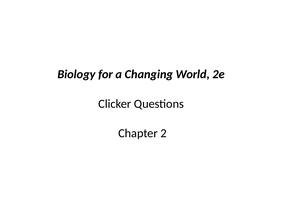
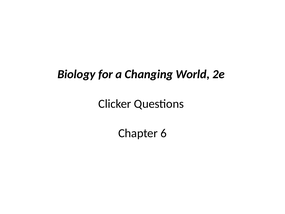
2: 2 -> 6 (164, 133)
